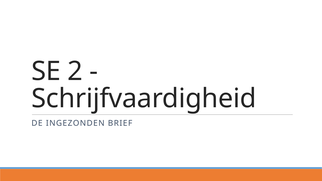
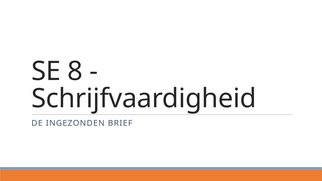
2: 2 -> 8 (75, 71)
